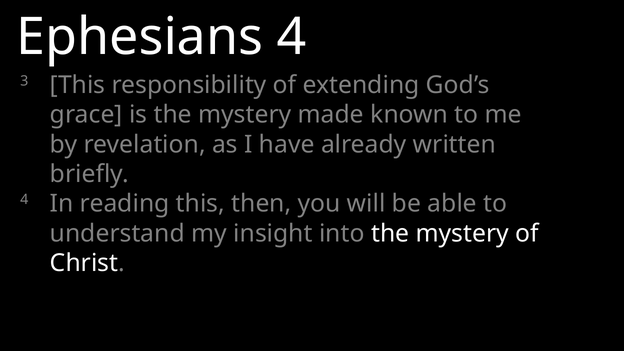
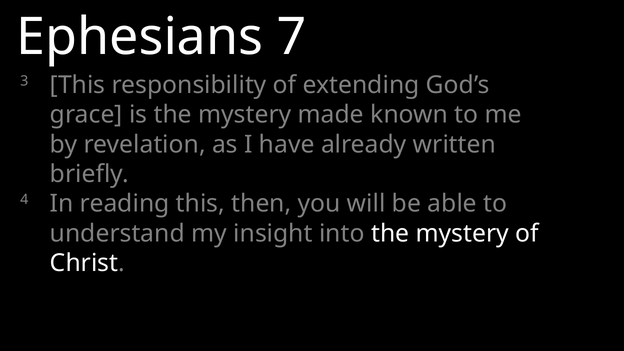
Ephesians 4: 4 -> 7 (292, 37)
